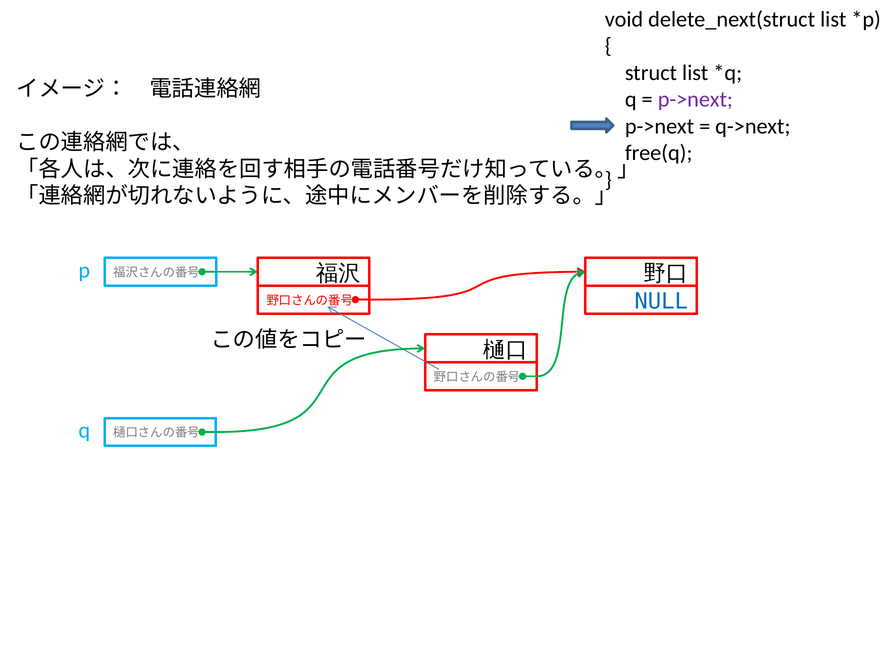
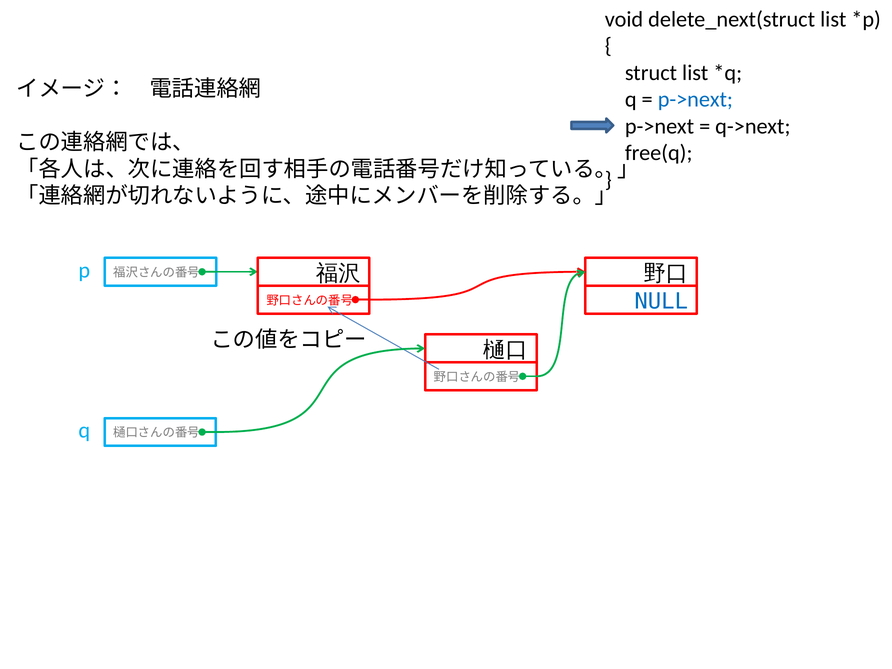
p->next colour: purple -> blue (695, 100)
